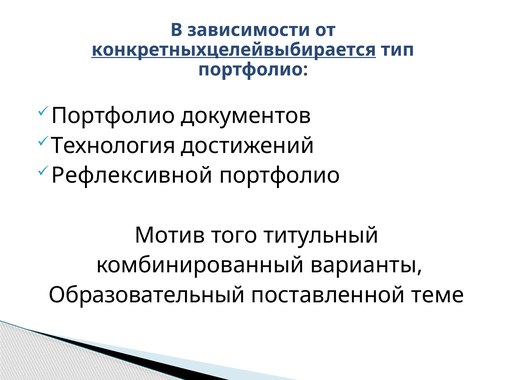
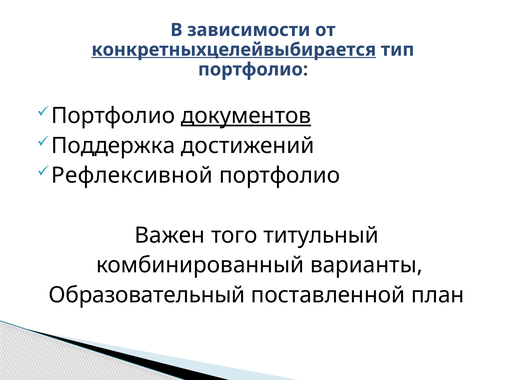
документов underline: none -> present (246, 116)
Технология: Технология -> Поддержка (113, 145)
Мотив: Мотив -> Важен (170, 235)
теме: теме -> план (438, 295)
